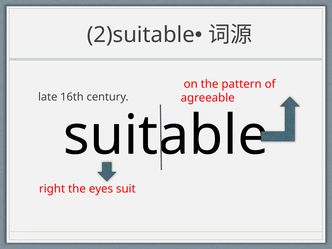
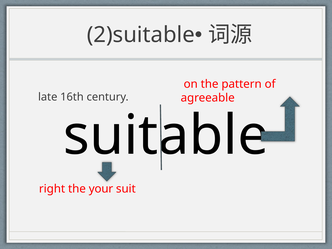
eyes: eyes -> your (101, 189)
